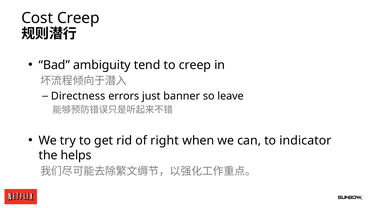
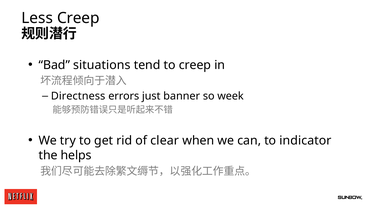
Cost: Cost -> Less (37, 18)
ambiguity: ambiguity -> situations (102, 65)
leave: leave -> week (231, 96)
right: right -> clear (165, 141)
